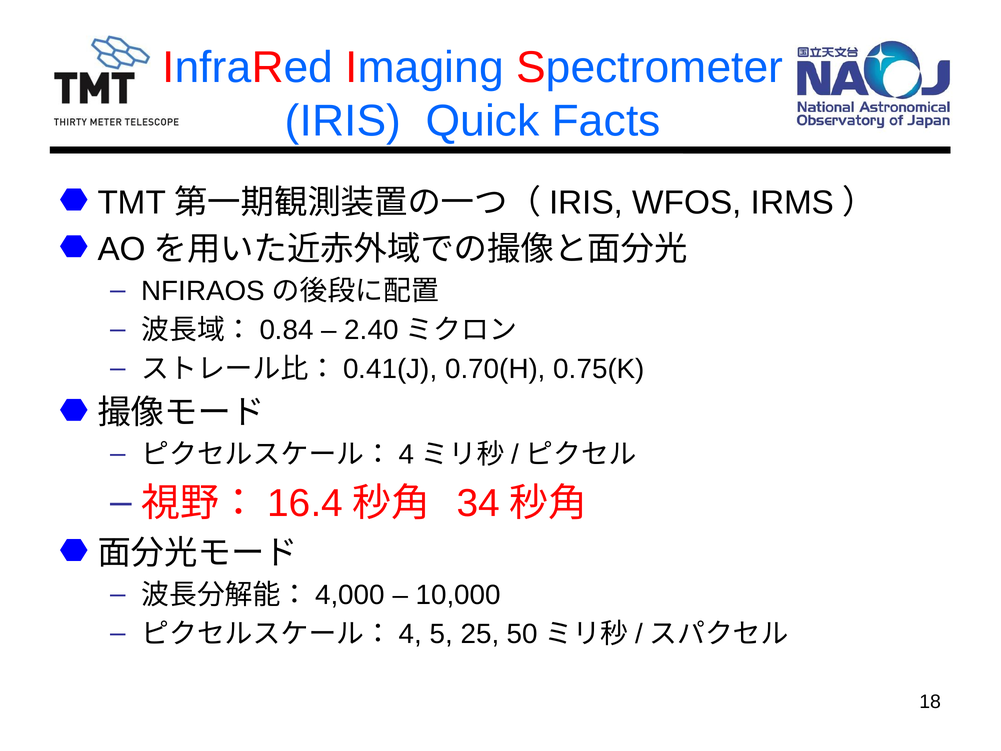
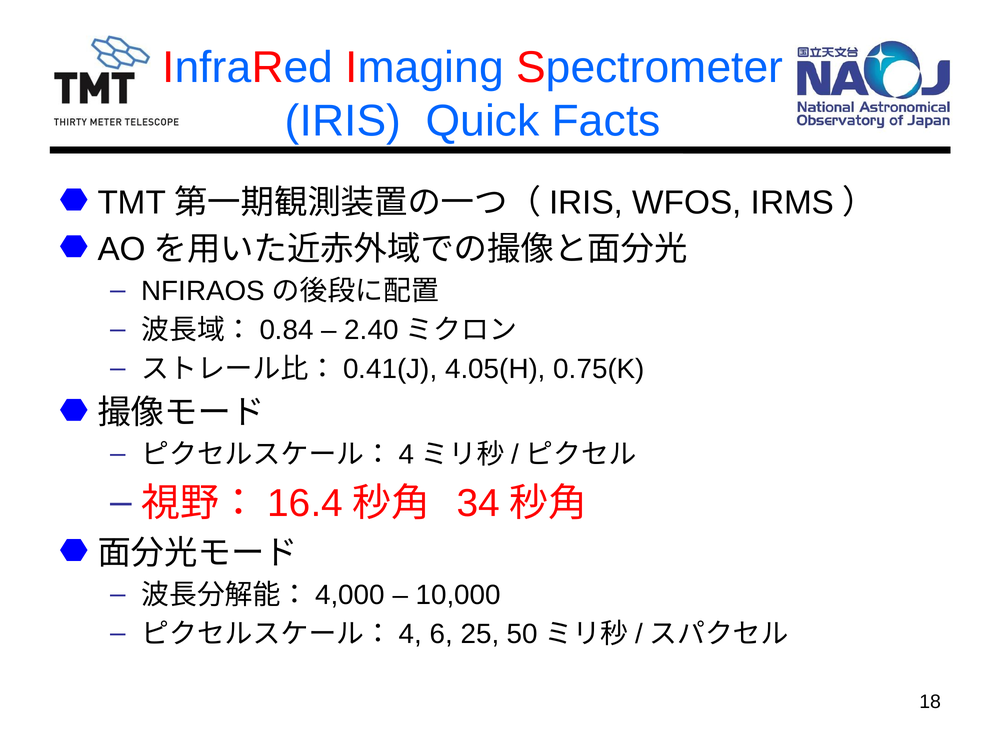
0.70(H: 0.70(H -> 4.05(H (495, 369)
5: 5 -> 6 (441, 634)
